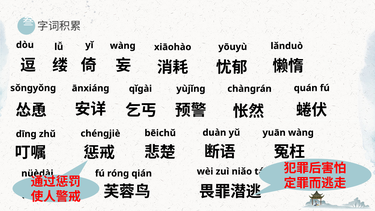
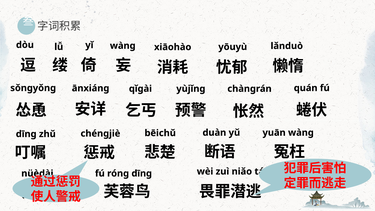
róng qián: qián -> dīng (142, 173)
